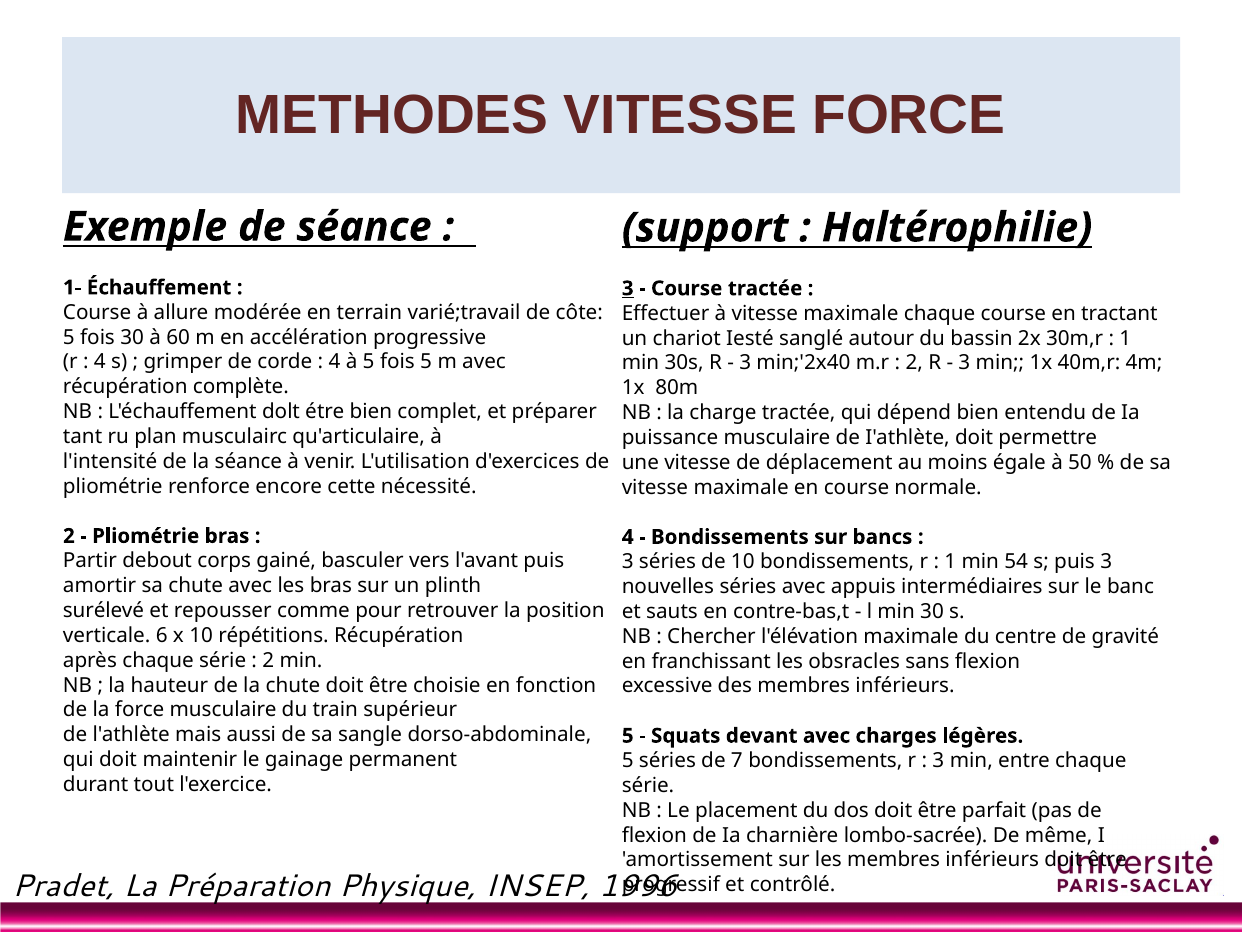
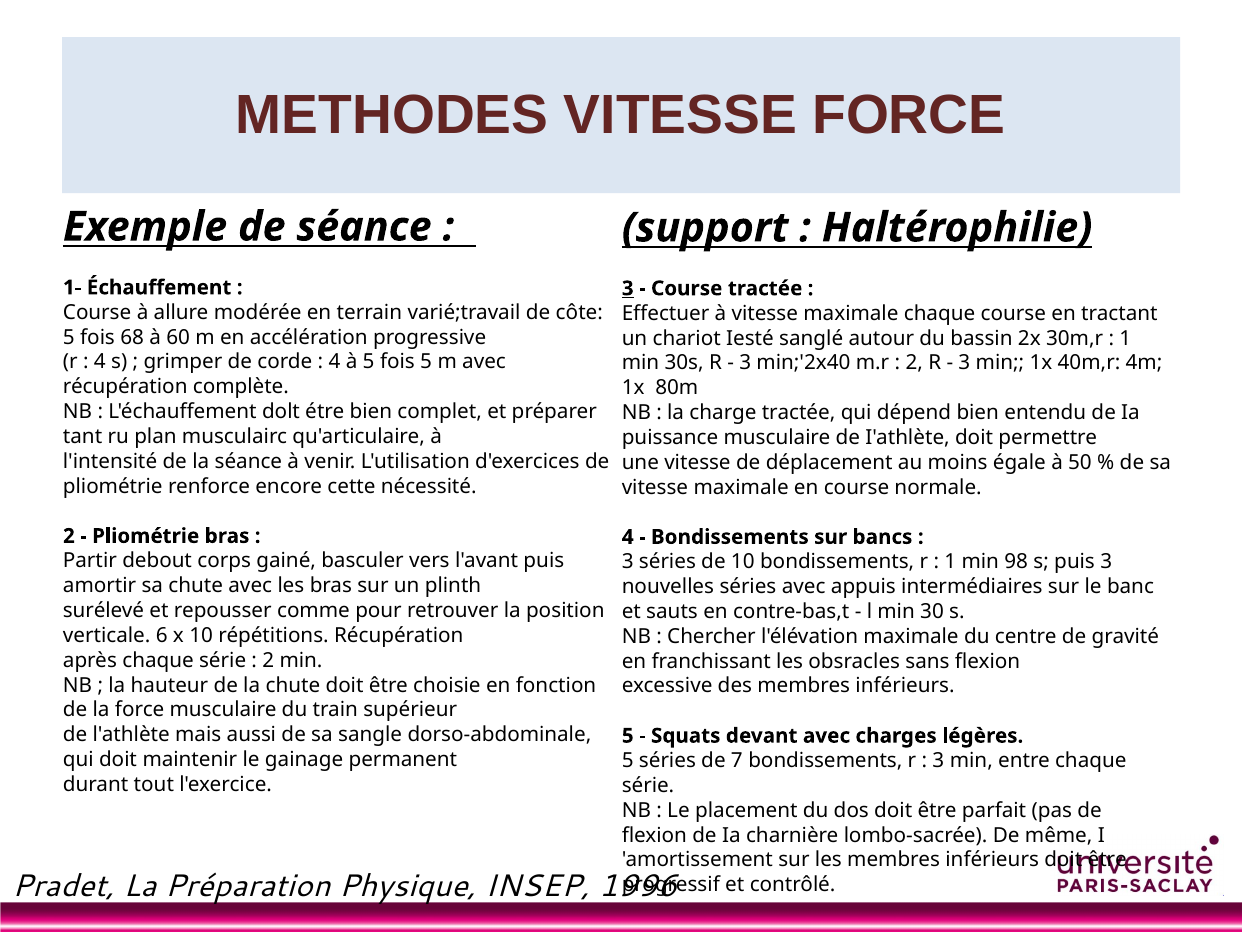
fois 30: 30 -> 68 (132, 337)
54: 54 -> 98 (1016, 562)
